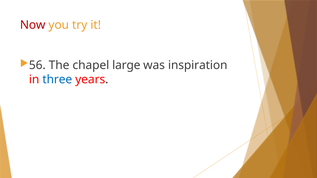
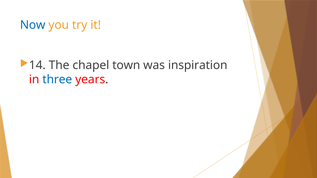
Now colour: red -> blue (33, 25)
56: 56 -> 14 (37, 65)
large: large -> town (126, 65)
